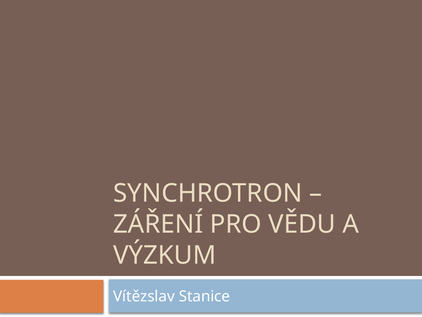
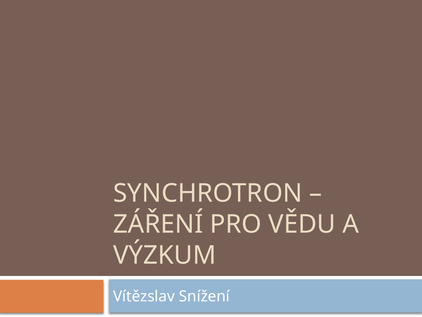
Stanice: Stanice -> Snížení (204, 296)
